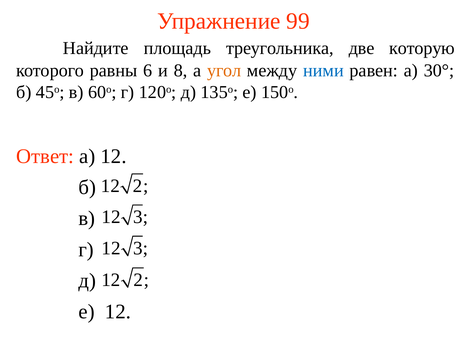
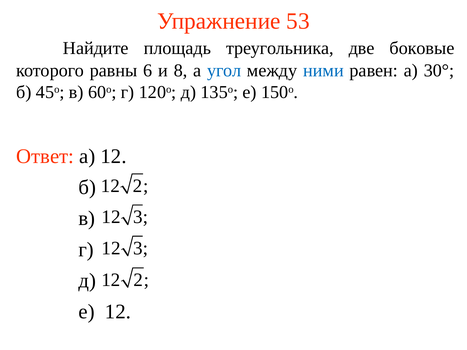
99: 99 -> 53 (298, 21)
которую: которую -> боковые (422, 48)
угол colour: orange -> blue (224, 71)
